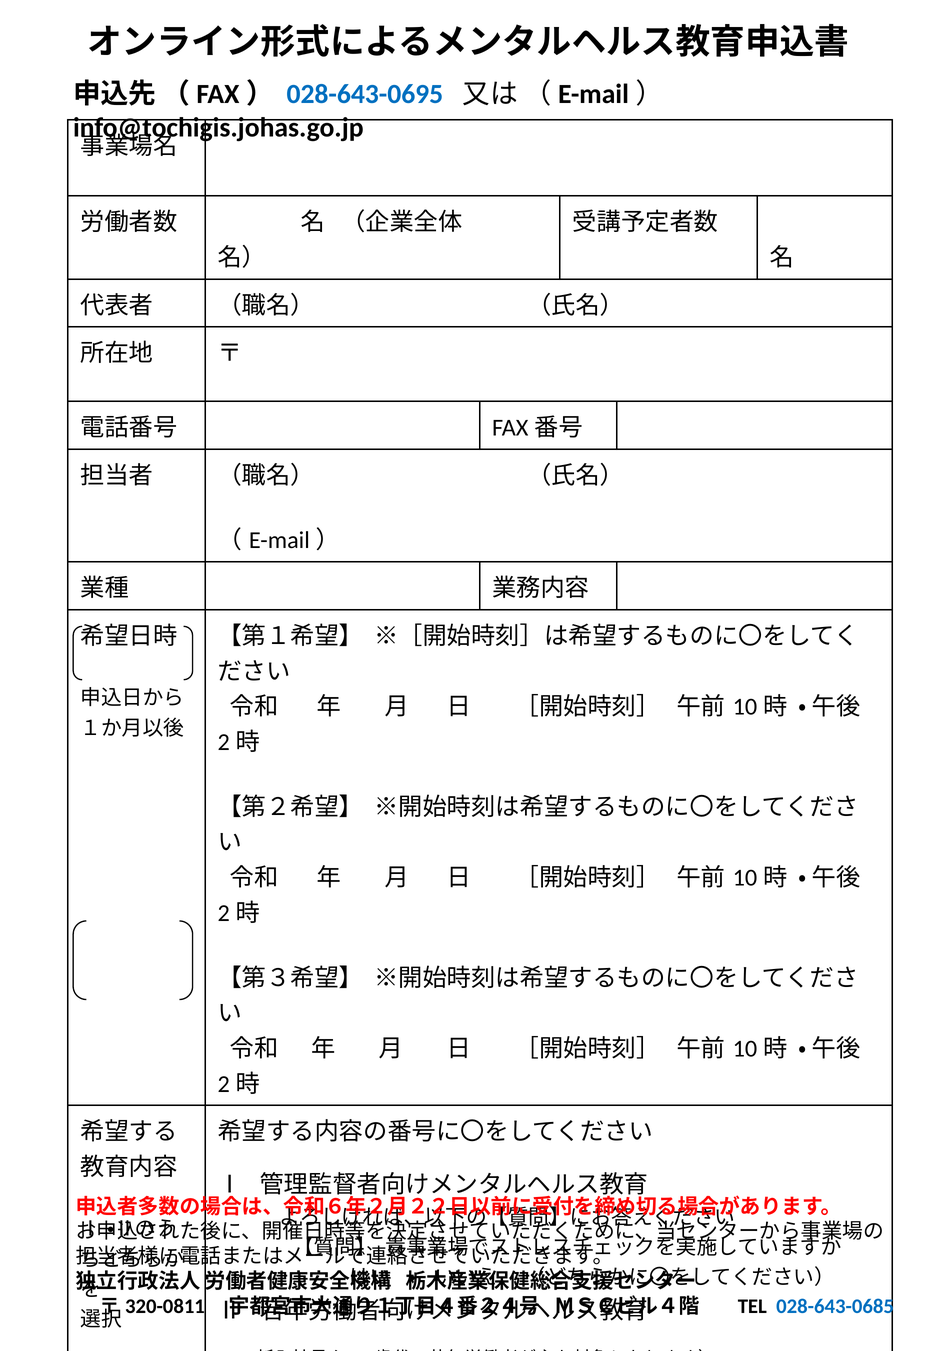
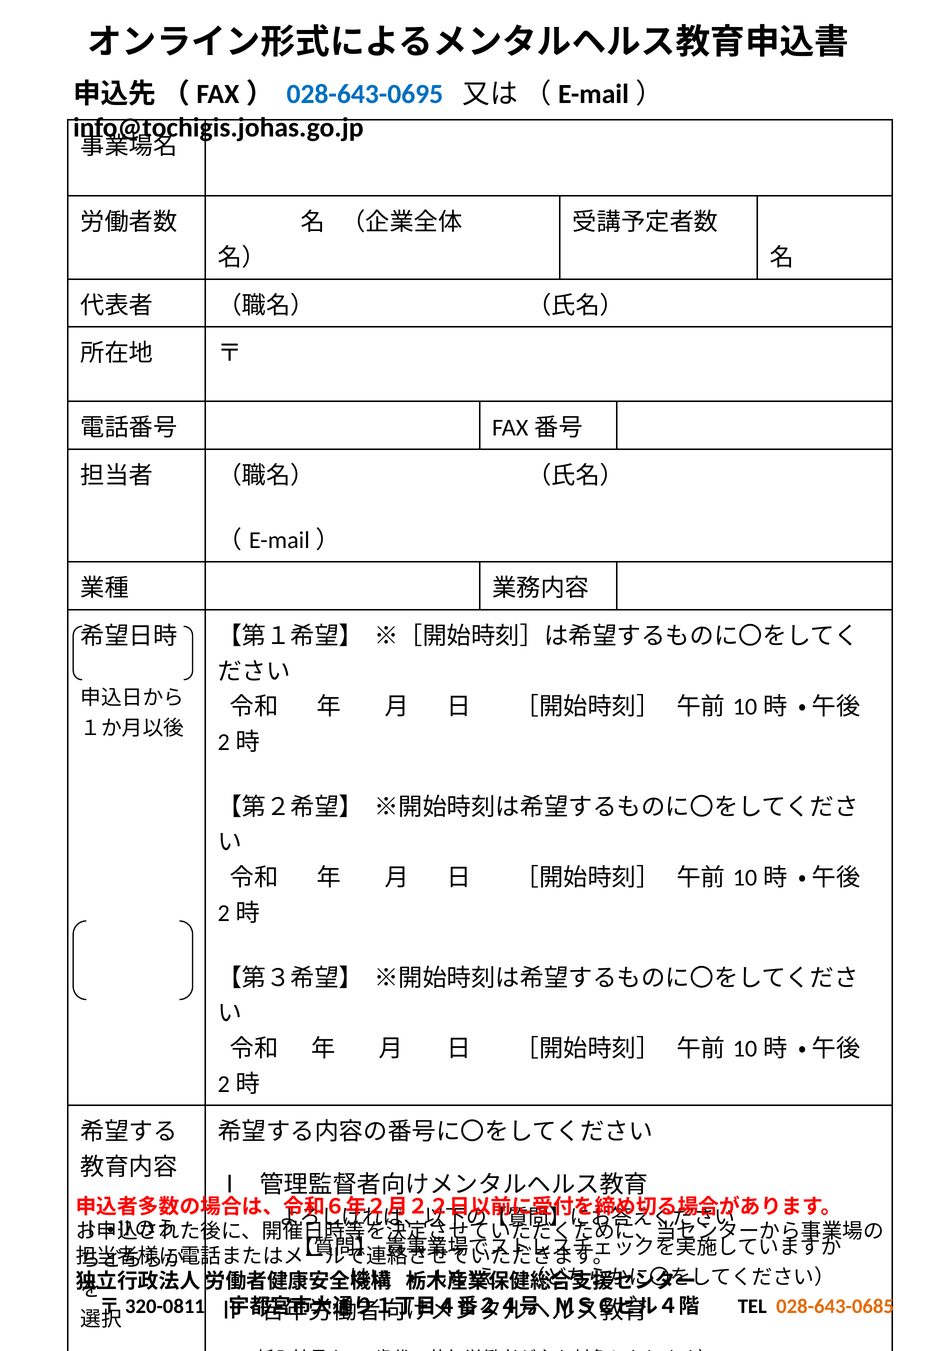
028-643-0685 colour: blue -> orange (835, 1306)
